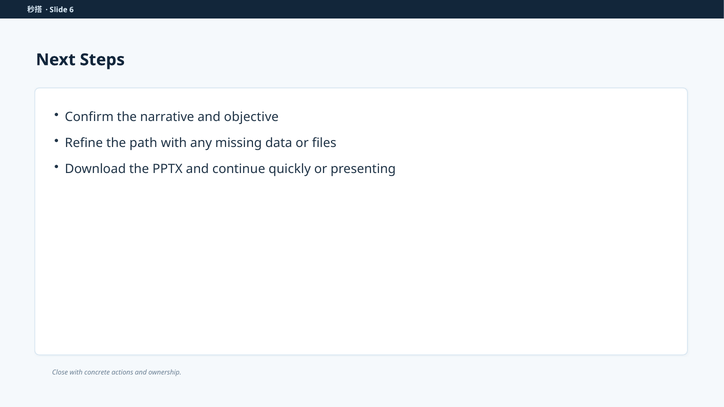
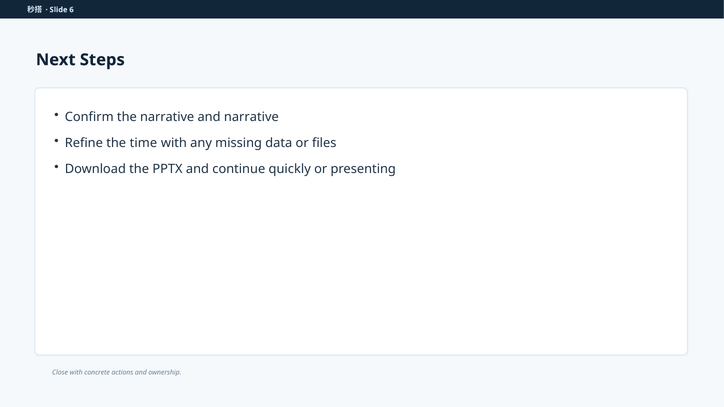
and objective: objective -> narrative (251, 117)
path: path -> time (143, 143)
